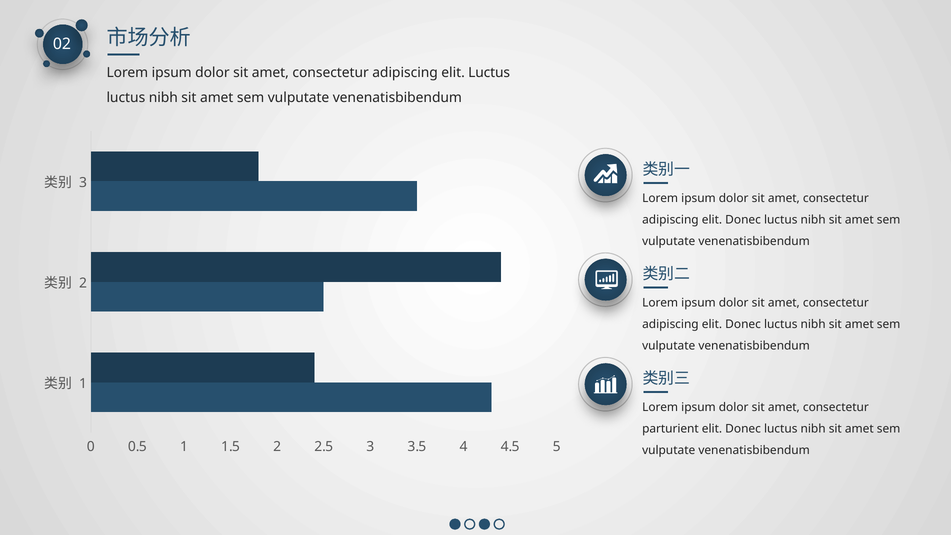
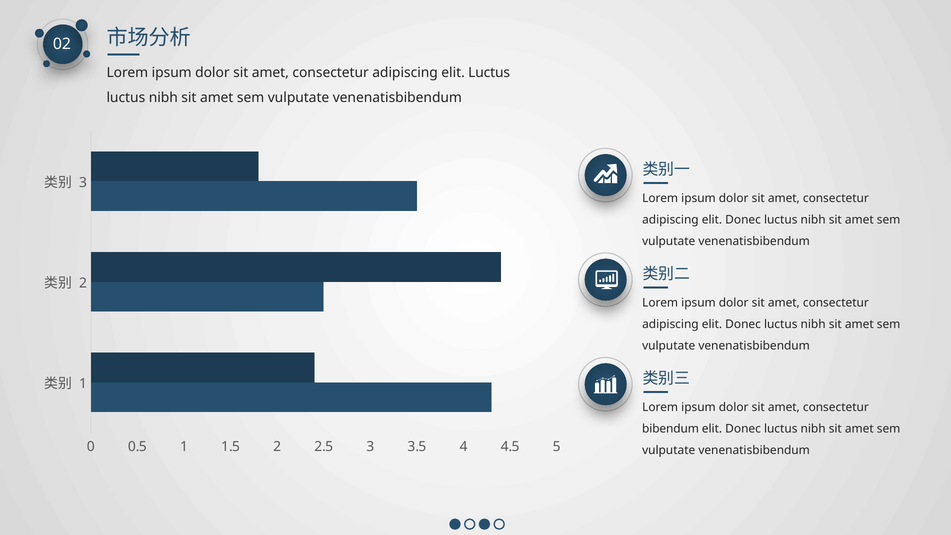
parturient: parturient -> bibendum (670, 429)
